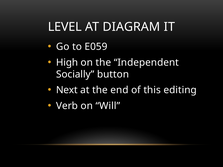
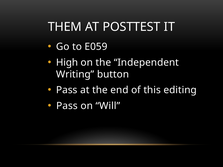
LEVEL: LEVEL -> THEM (65, 27)
DIAGRAM: DIAGRAM -> POSTTEST (131, 27)
Socially: Socially -> Writing (75, 74)
Next: Next -> Pass (67, 90)
Verb: Verb -> Pass (67, 106)
